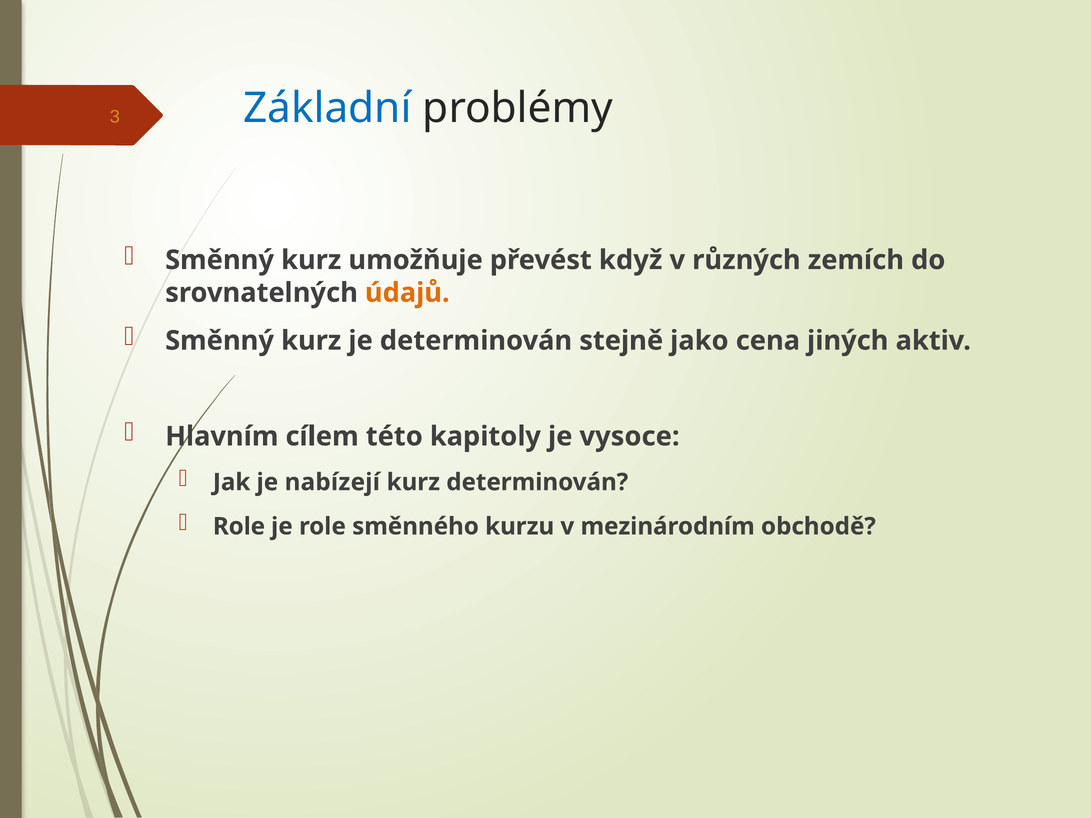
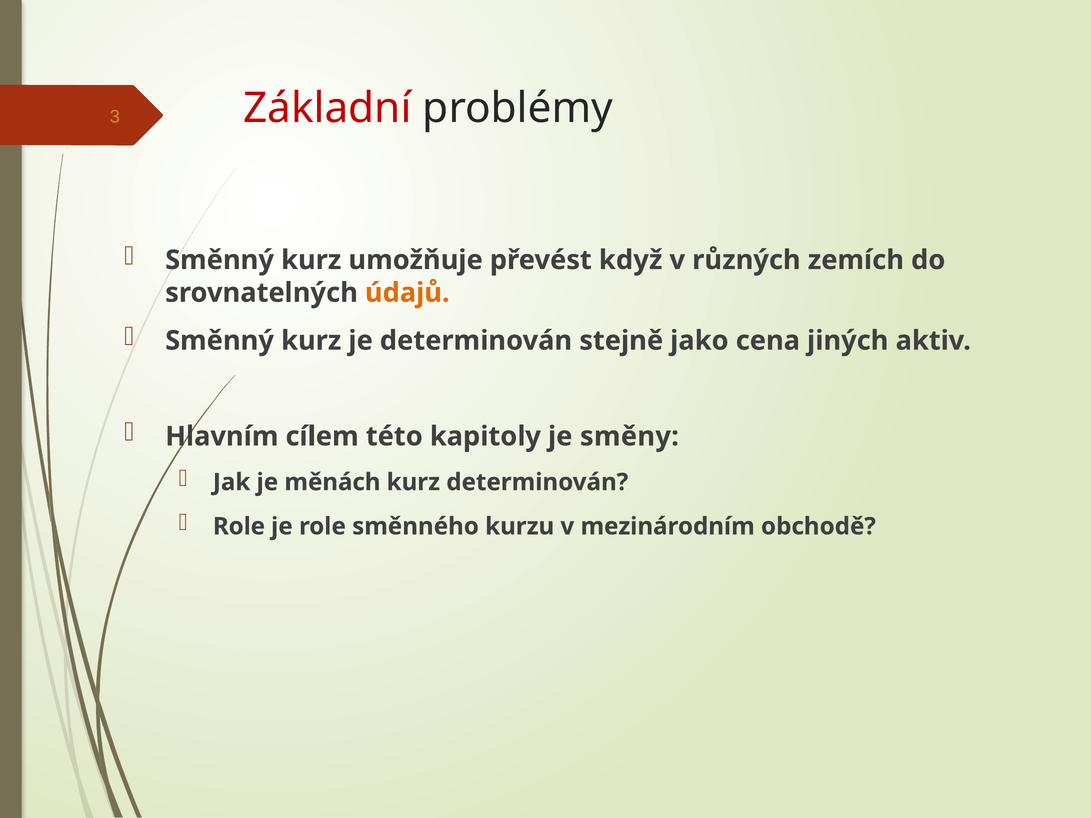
Základní colour: blue -> red (327, 108)
vysoce: vysoce -> směny (629, 437)
nabízejí: nabízejí -> měnách (332, 482)
